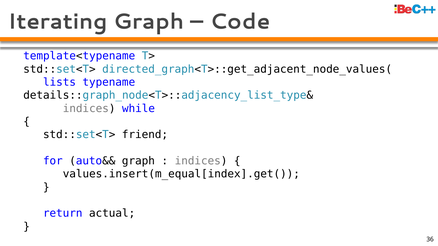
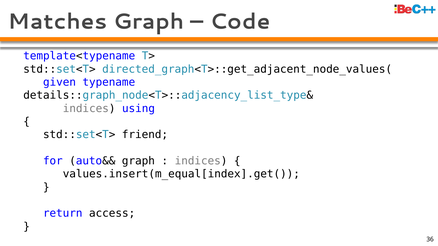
Iterating: Iterating -> Matches (58, 22)
lists: lists -> given (59, 82)
while: while -> using (139, 109)
actual: actual -> access (112, 214)
